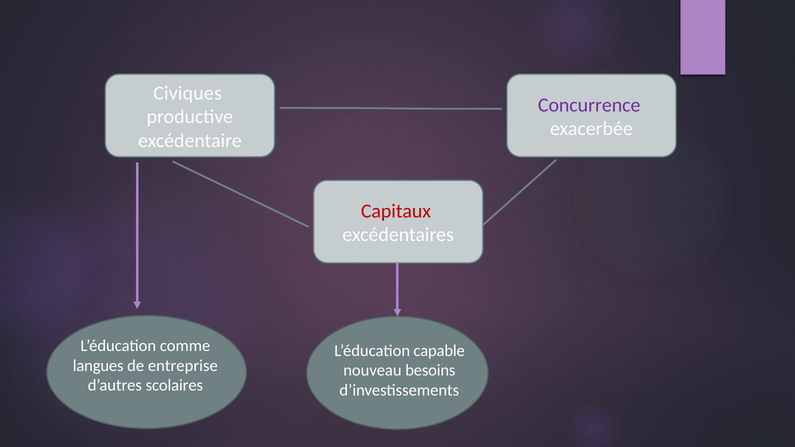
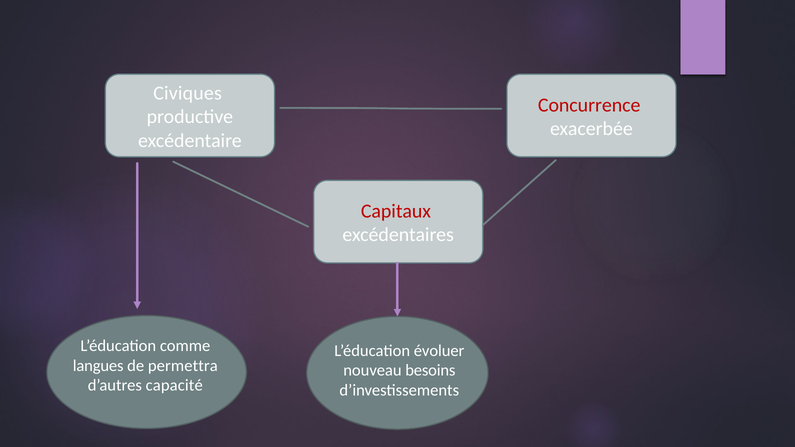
Concurrence colour: purple -> red (589, 105)
capable: capable -> évoluer (439, 351)
entreprise: entreprise -> permettra (183, 366)
scolaires: scolaires -> capacité (174, 386)
